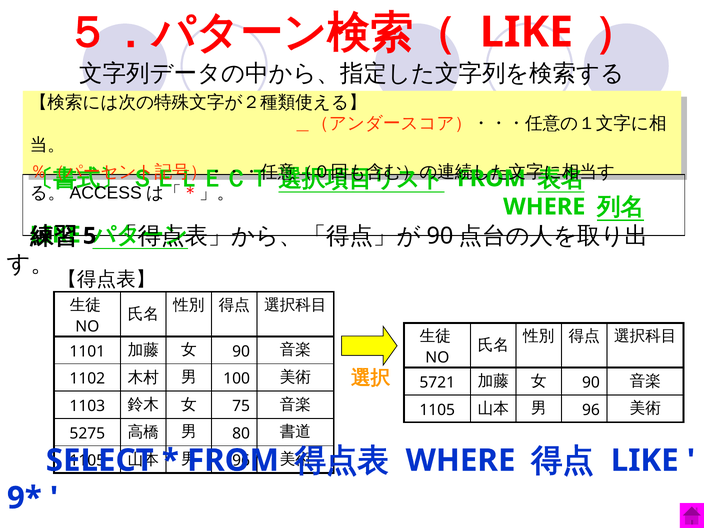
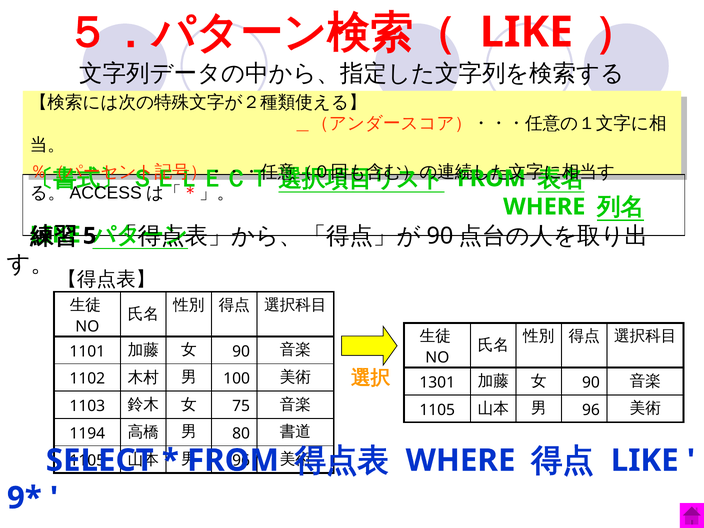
5721: 5721 -> 1301 (437, 383)
5275: 5275 -> 1194 (87, 433)
